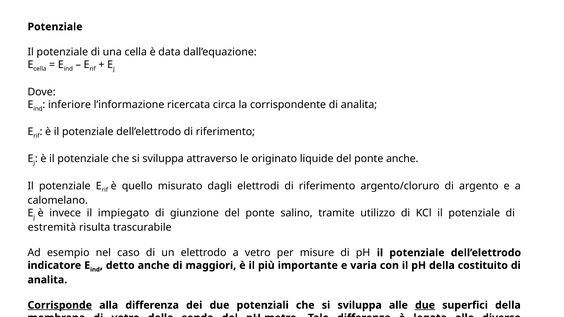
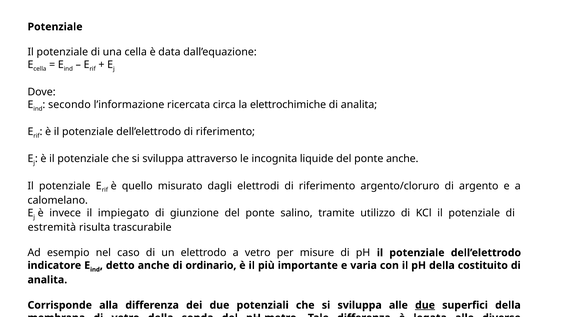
inferiore: inferiore -> secondo (69, 105)
corrispondente: corrispondente -> elettrochimiche (288, 105)
originato: originato -> incognita (274, 159)
maggiori: maggiori -> ordinario (211, 266)
Corrisponde underline: present -> none (60, 305)
